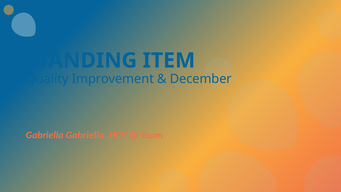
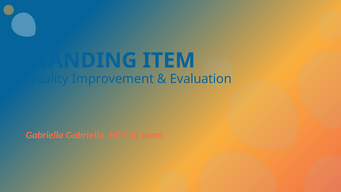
December: December -> Evaluation (201, 79)
